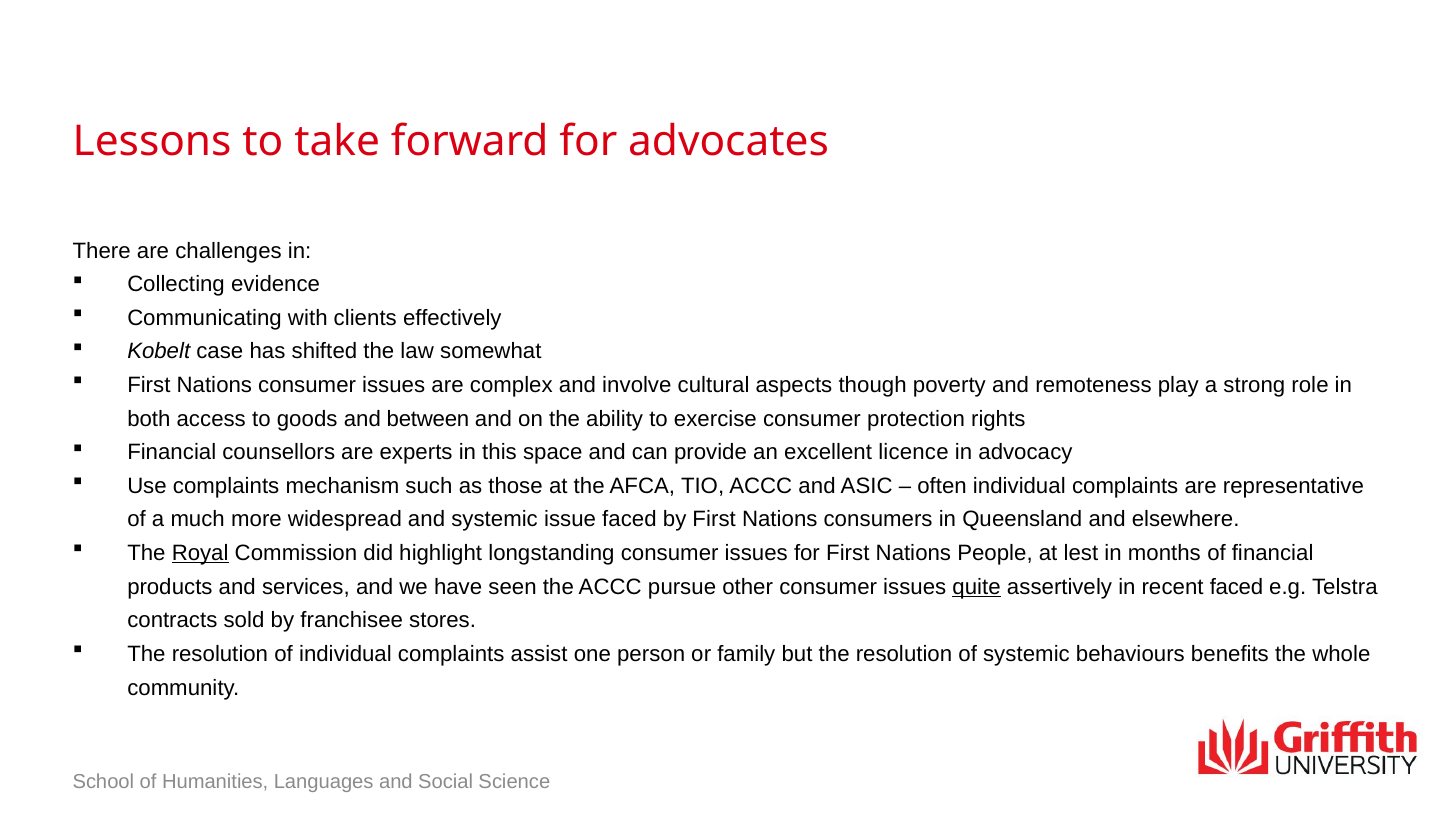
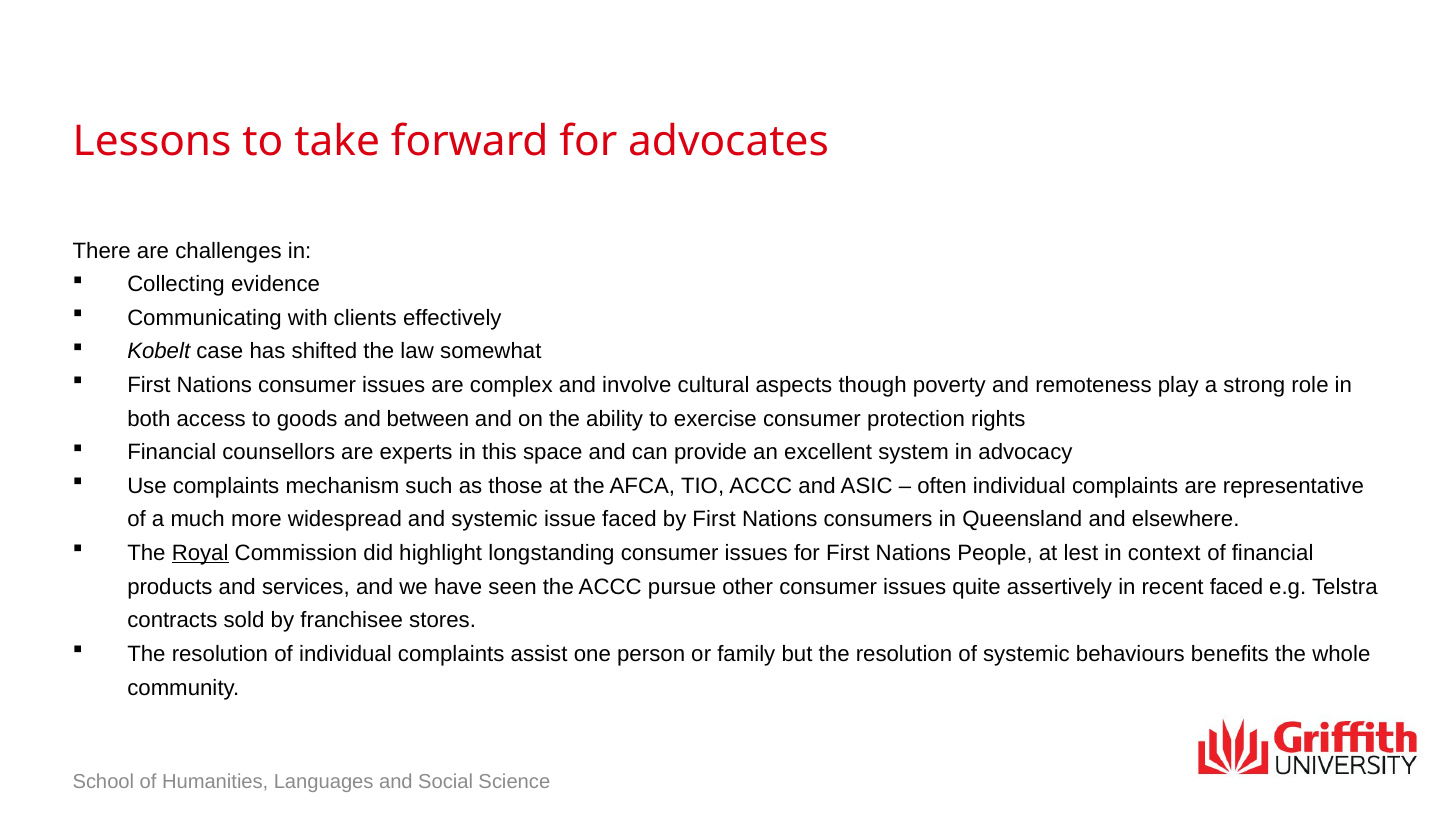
licence: licence -> system (914, 452)
months: months -> context (1164, 553)
quite underline: present -> none (977, 587)
